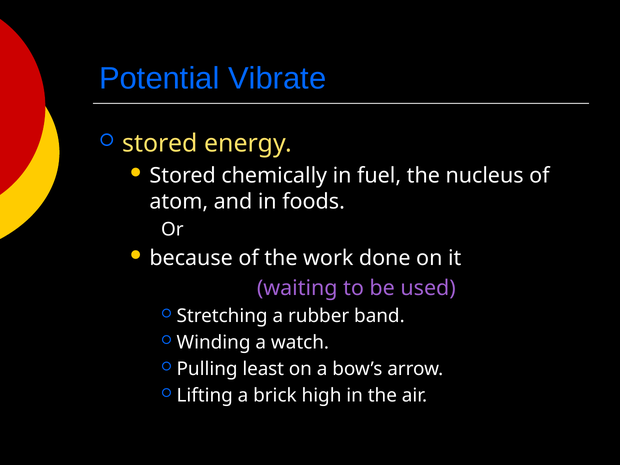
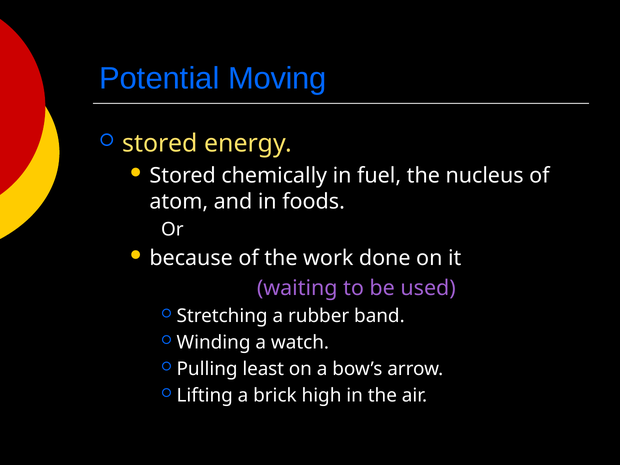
Vibrate: Vibrate -> Moving (277, 78)
